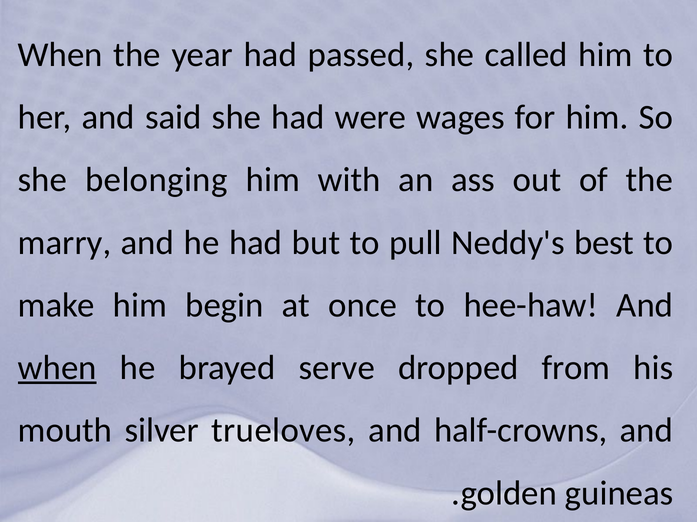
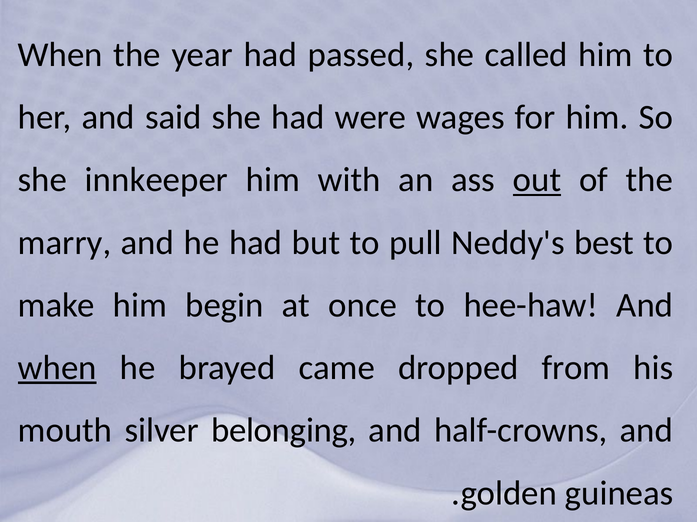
belonging: belonging -> innkeeper (157, 180)
out underline: none -> present (537, 180)
serve: serve -> came (337, 368)
trueloves: trueloves -> belonging (284, 431)
